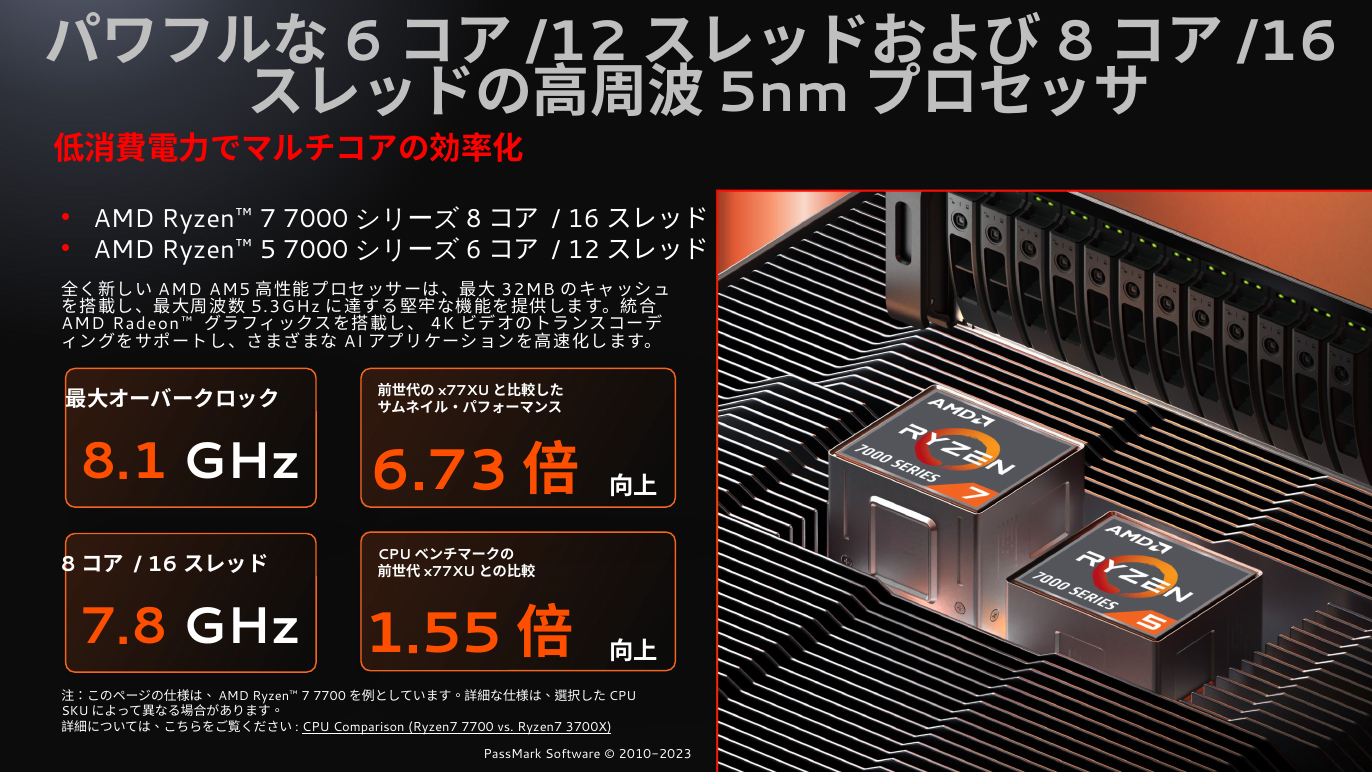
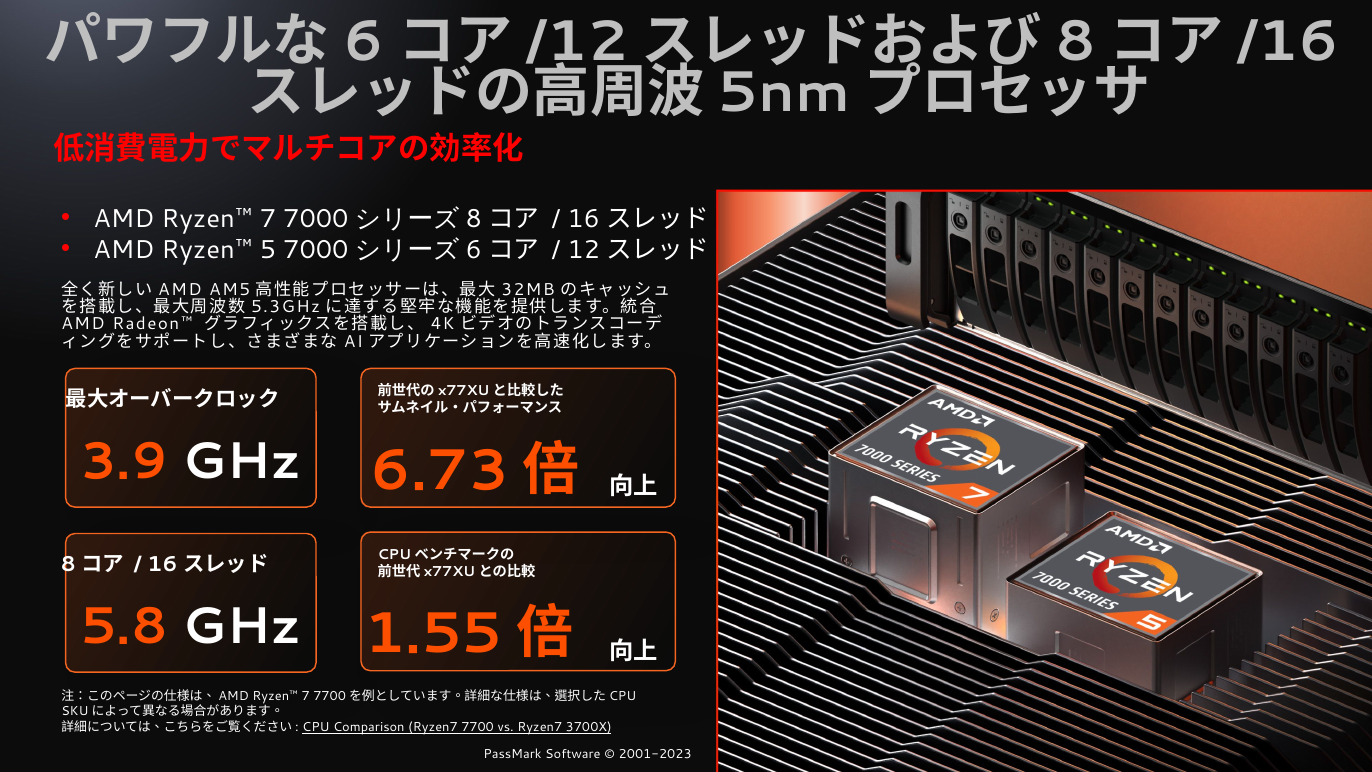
8.1: 8.1 -> 3.9 (124, 461)
7.8: 7.8 -> 5.8 (124, 626)
2010-2023: 2010-2023 -> 2001-2023 (655, 754)
